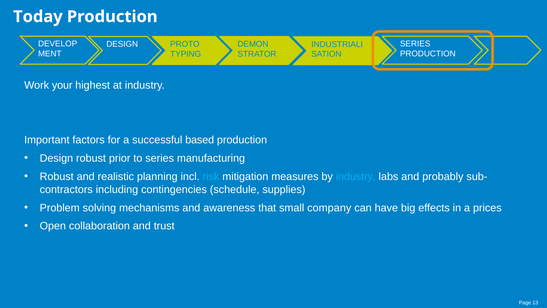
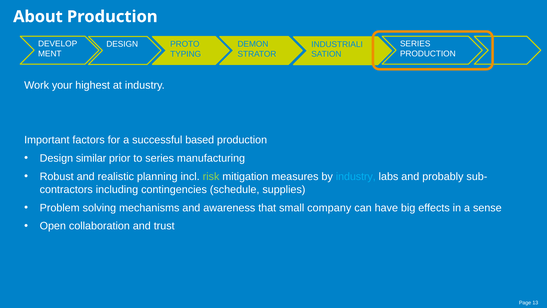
Today: Today -> About (38, 17)
Design robust: robust -> similar (91, 158)
risk colour: light blue -> light green (211, 176)
prices: prices -> sense (487, 208)
